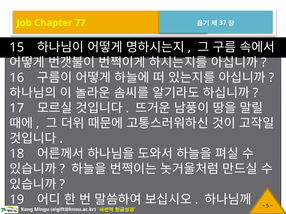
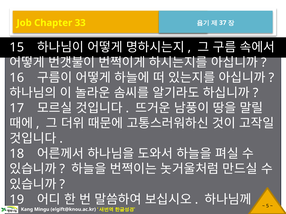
77: 77 -> 33 (80, 23)
